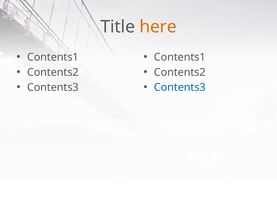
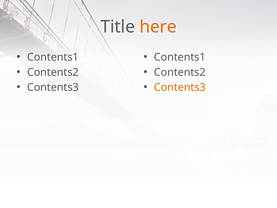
Contents3 colour: blue -> orange (180, 87)
